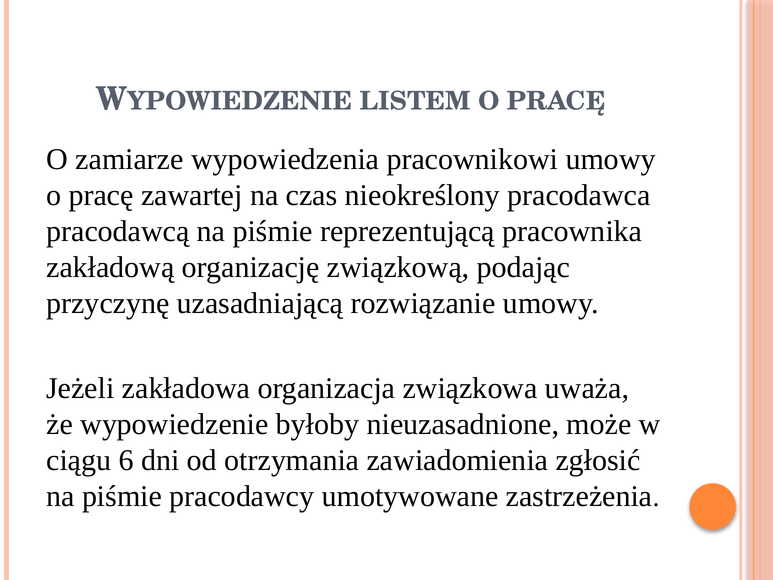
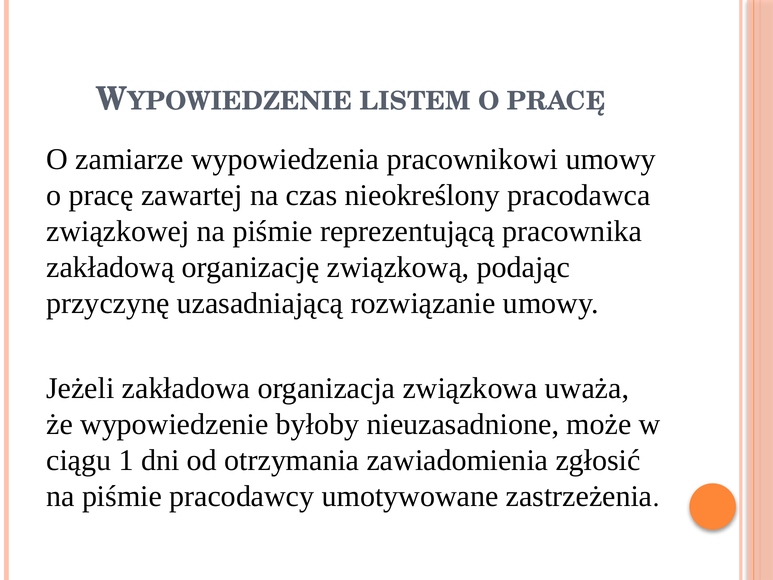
pracodawcą: pracodawcą -> związkowej (118, 231)
6: 6 -> 1 (126, 460)
